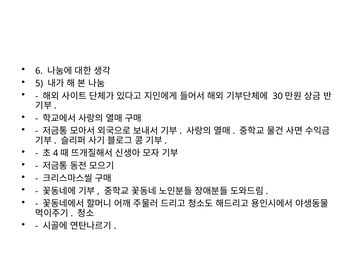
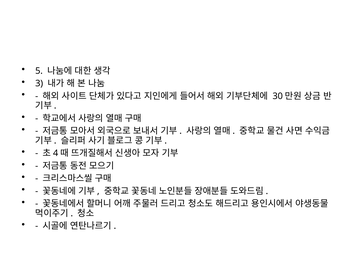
6: 6 -> 5 (39, 71)
5: 5 -> 3 (39, 84)
